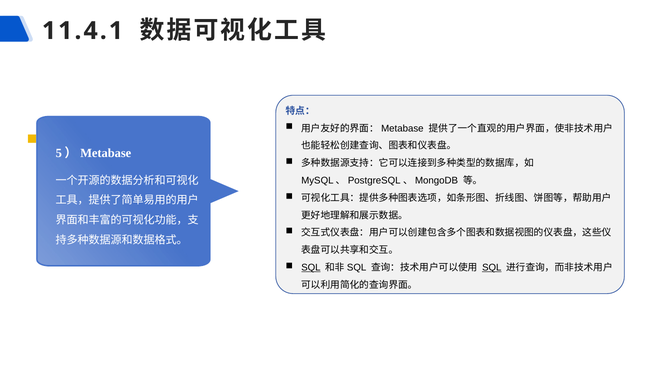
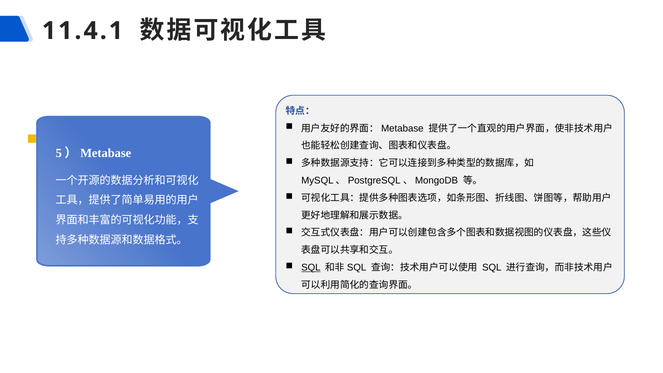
SQL underline: present -> none (492, 268)
